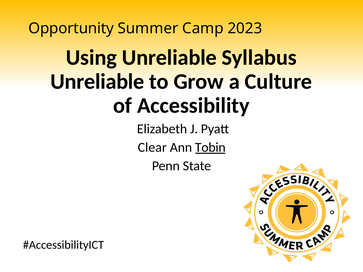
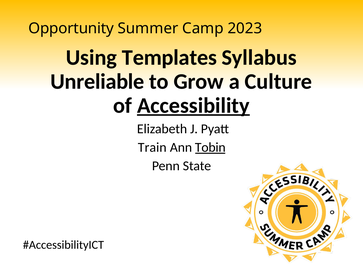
Using Unreliable: Unreliable -> Templates (169, 58)
Accessibility underline: none -> present (193, 106)
Clear: Clear -> Train (152, 148)
